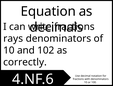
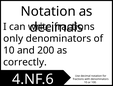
Equation: Equation -> Notation (48, 11)
rays: rays -> only (13, 39)
102: 102 -> 200 (46, 50)
